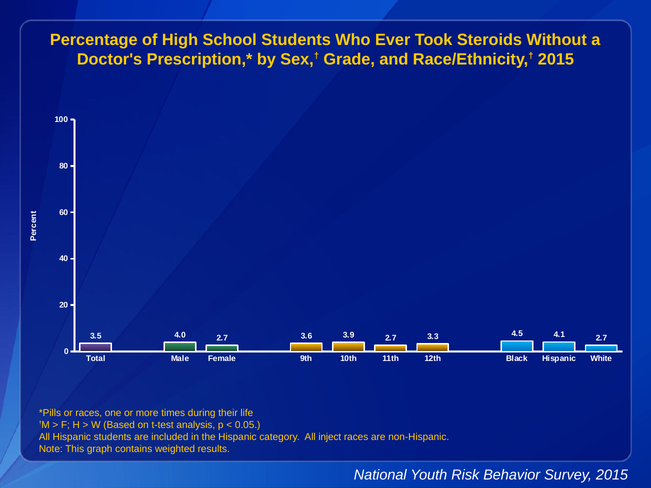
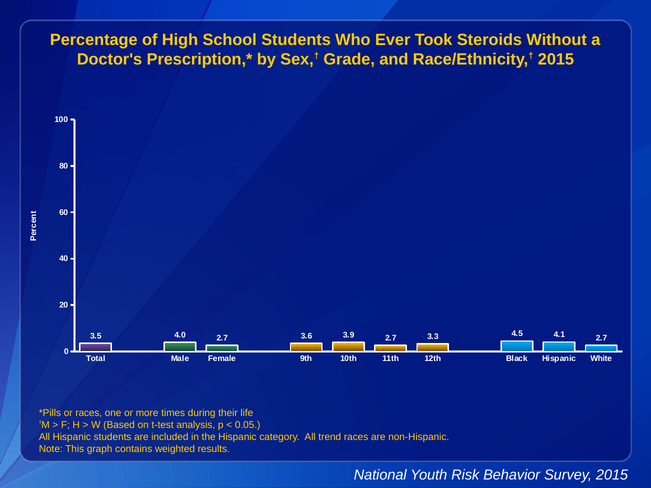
inject: inject -> trend (330, 437)
